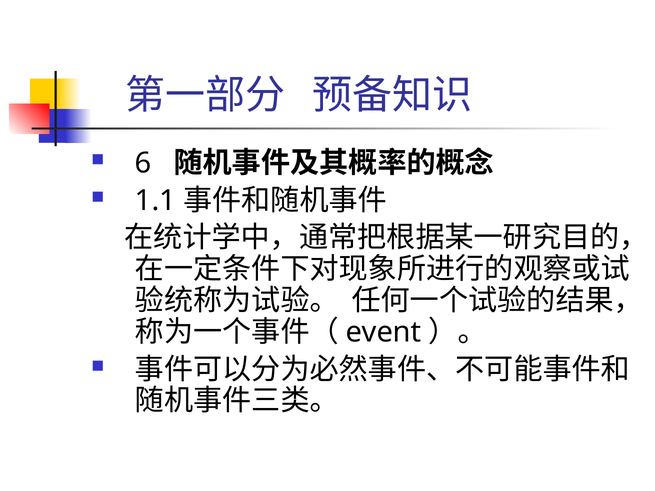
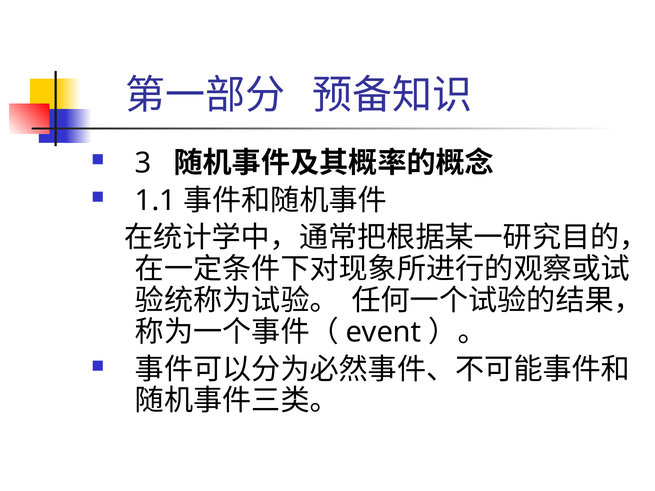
6: 6 -> 3 (143, 163)
